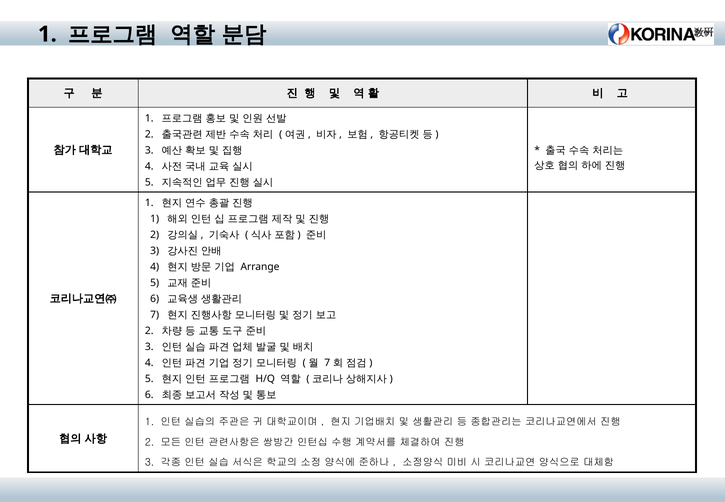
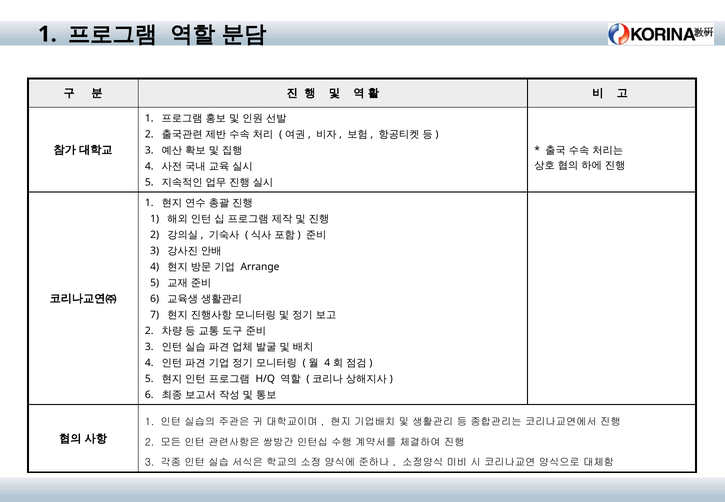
7: 7 -> 4 (327, 363)
